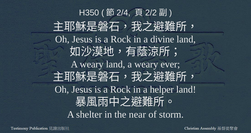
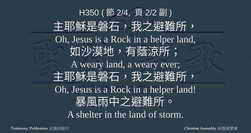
divine: divine -> helper (162, 39)
the near: near -> land (137, 115)
